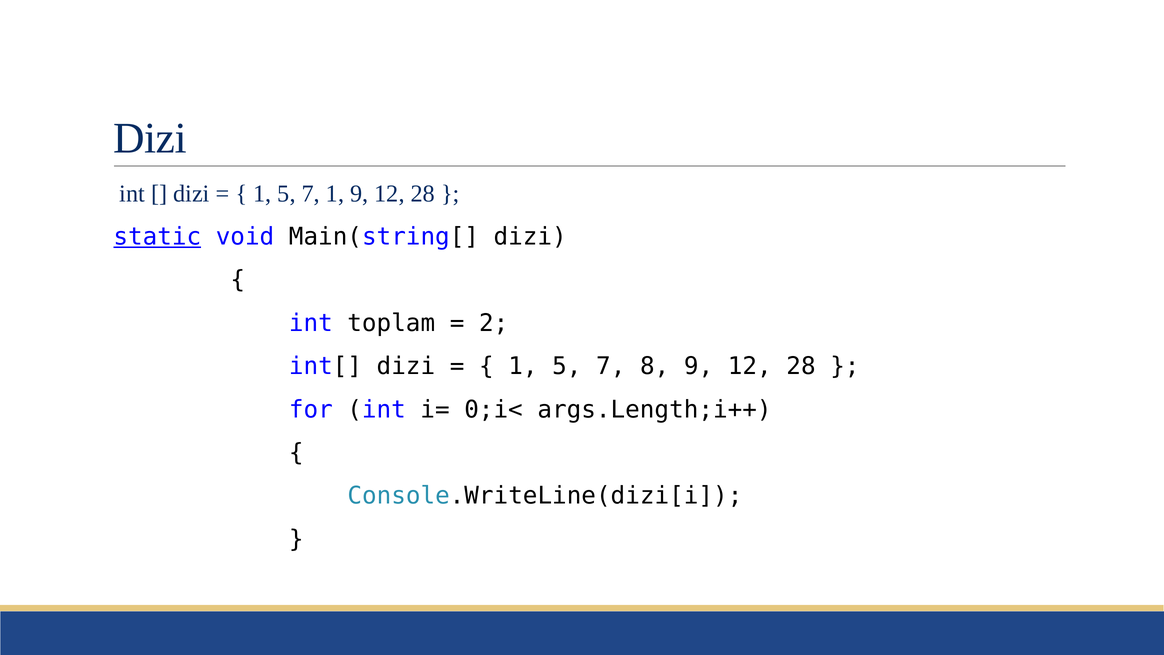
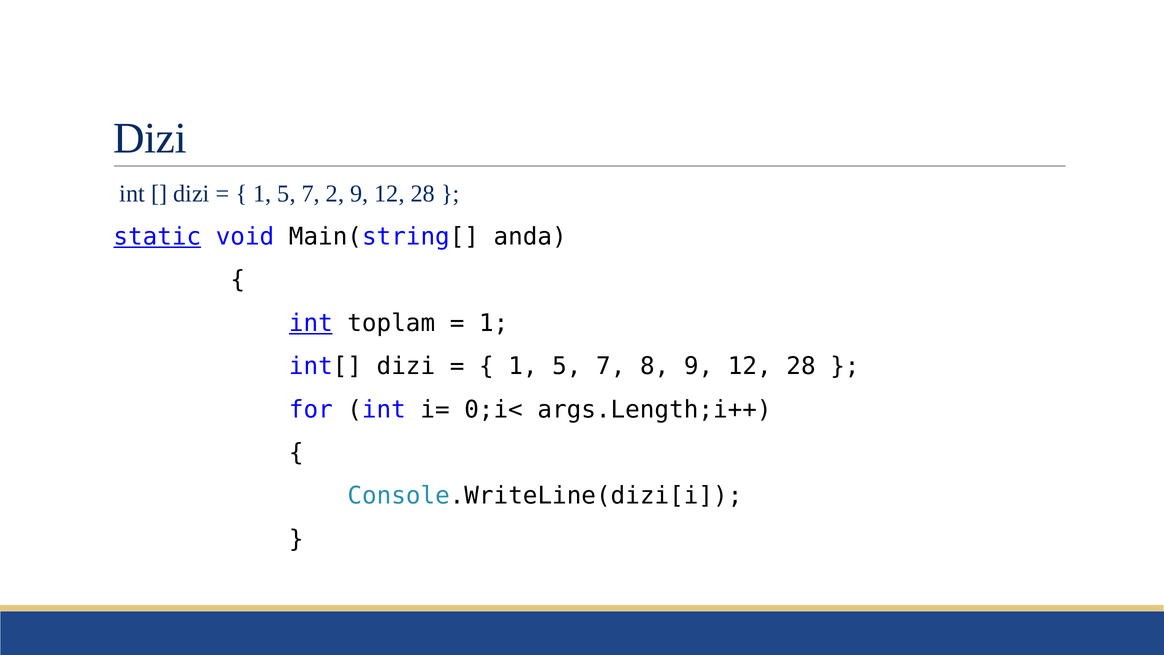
7 1: 1 -> 2 (335, 194)
Main(string[ dizi: dizi -> anda (530, 237)
int underline: none -> present (311, 323)
2: 2 -> 1 (494, 323)
